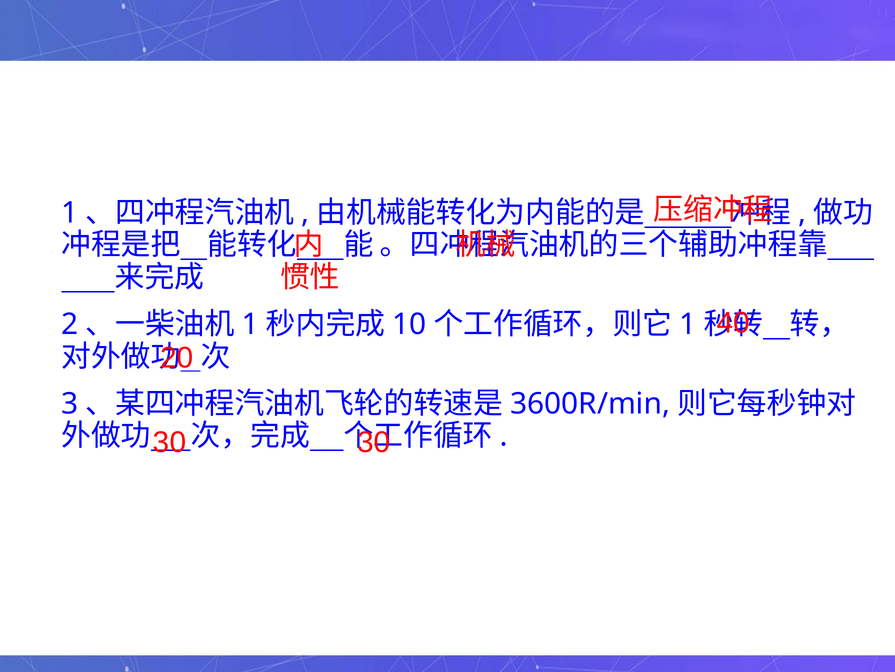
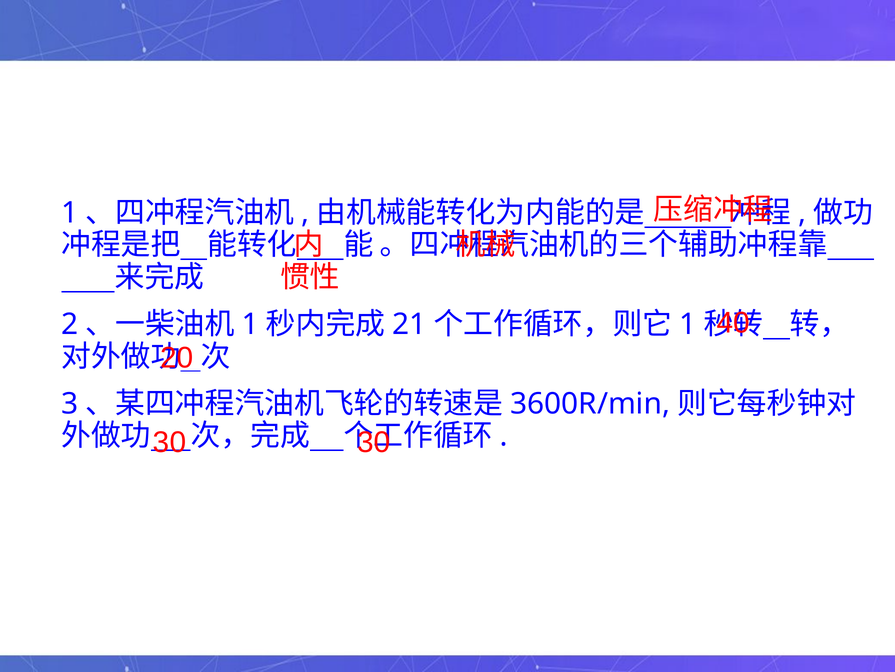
10: 10 -> 21 (409, 324)
